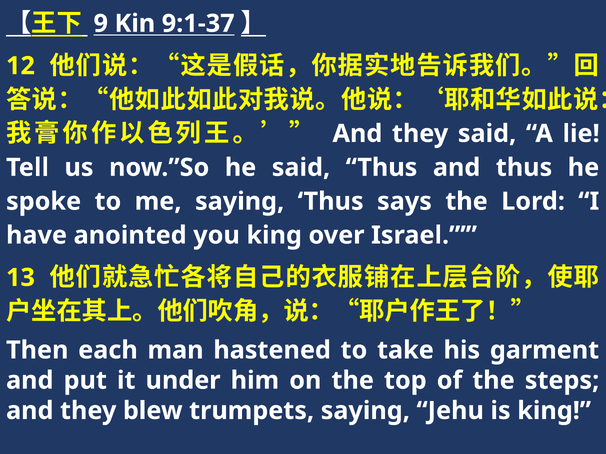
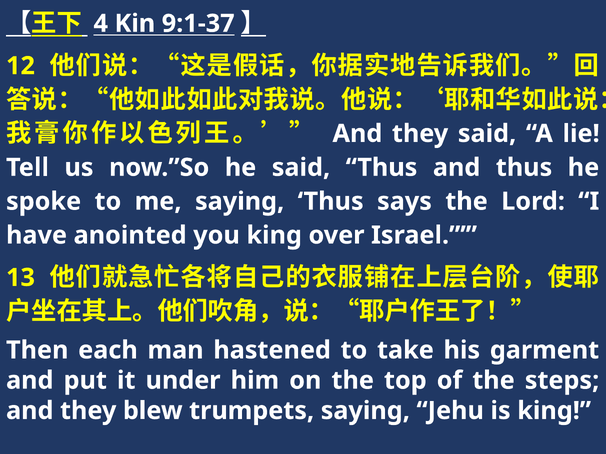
9: 9 -> 4 (101, 24)
